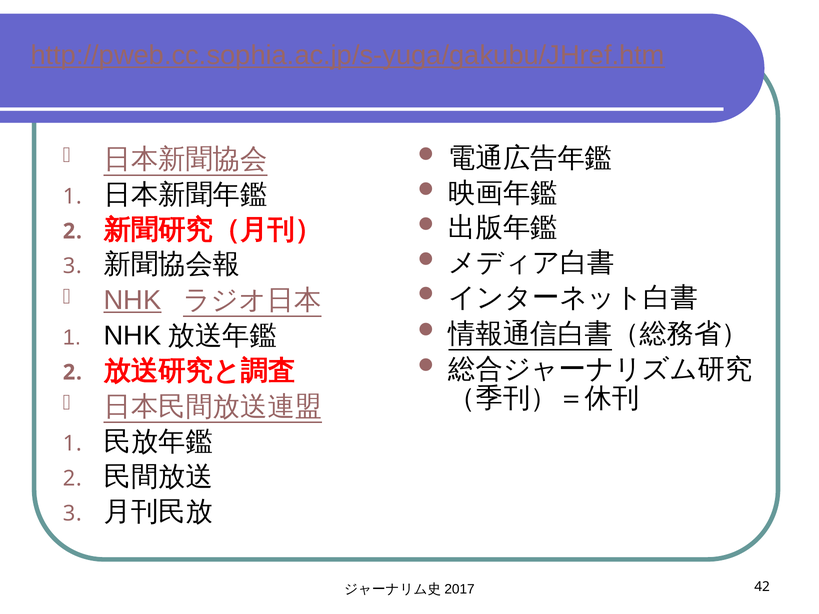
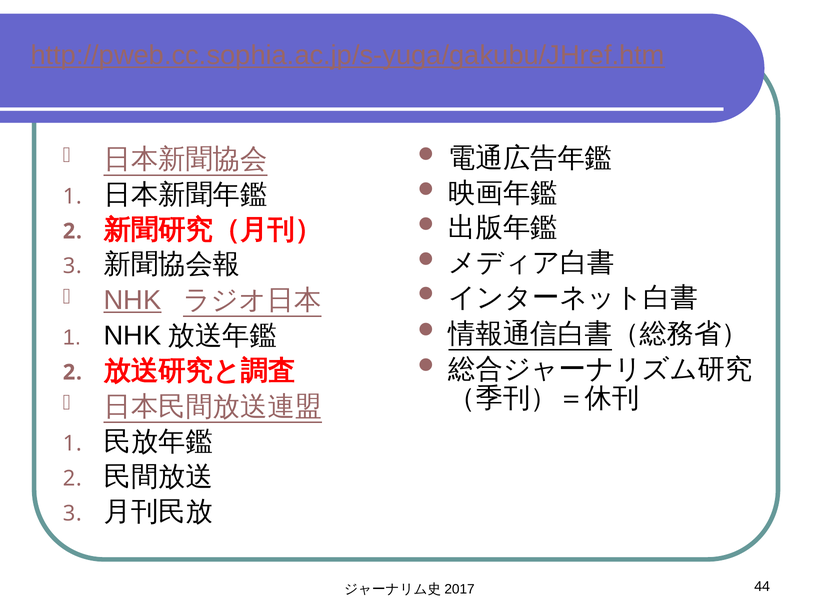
42: 42 -> 44 (762, 587)
